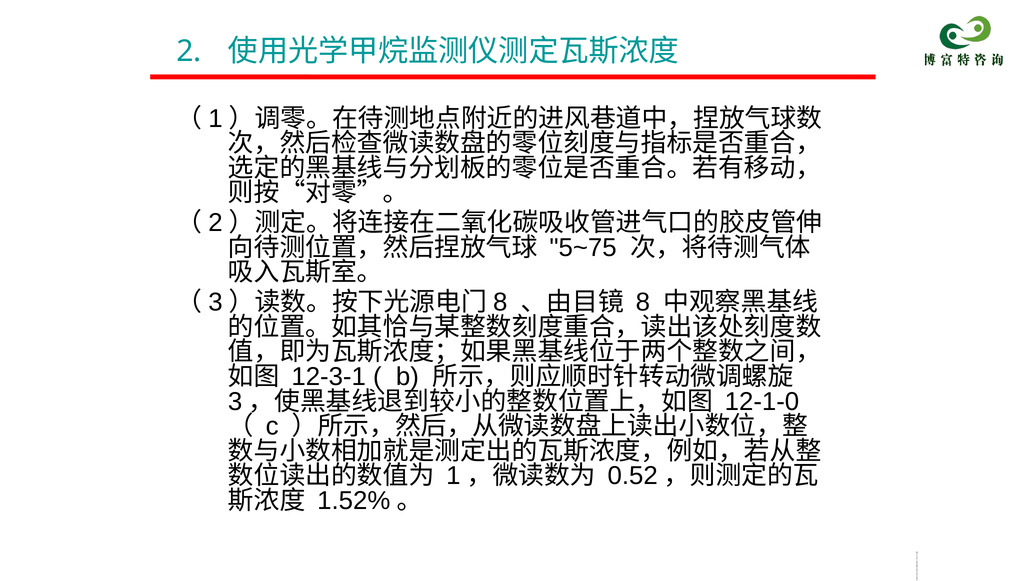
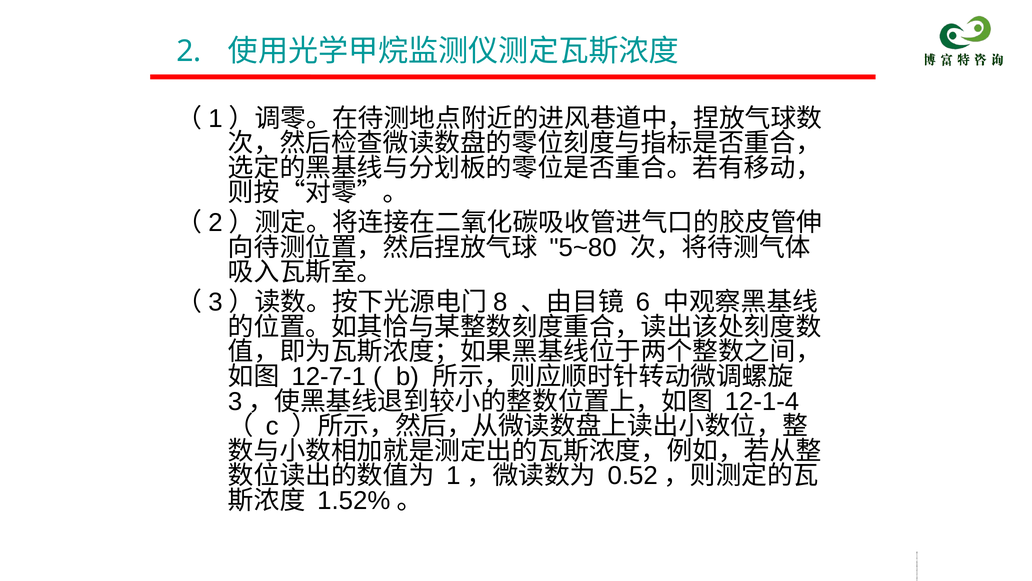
5~75: 5~75 -> 5~80 (583, 247)
8: 8 -> 6 (643, 302)
12-3-1: 12-3-1 -> 12-7-1 (329, 376)
12-1-0: 12-1-0 -> 12-1-4 (762, 401)
